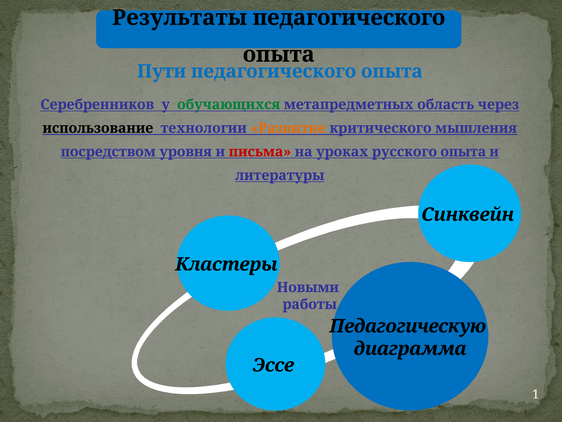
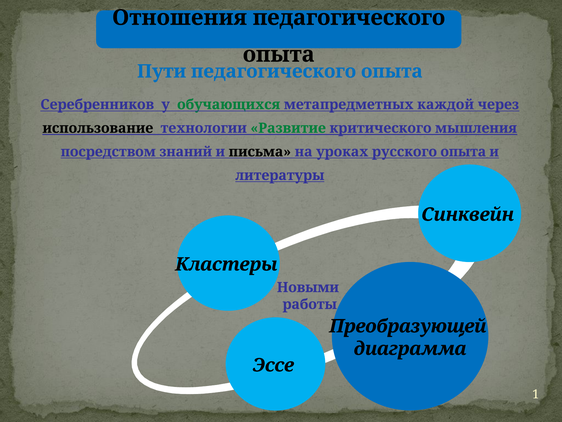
Результаты: Результаты -> Отношения (180, 18)
область: область -> каждой (446, 104)
Развитие colour: orange -> green (288, 128)
уровня: уровня -> знаний (186, 152)
письма colour: red -> black (260, 152)
Педагогическую: Педагогическую -> Преобразующей (408, 326)
